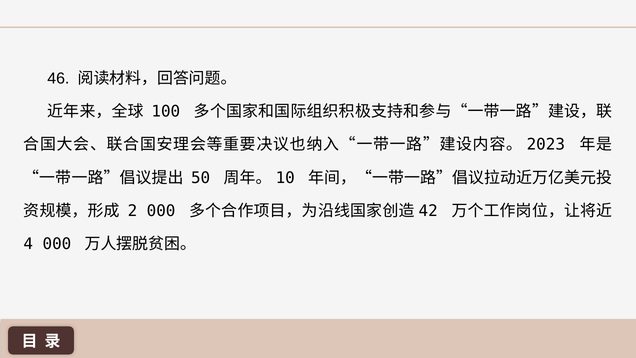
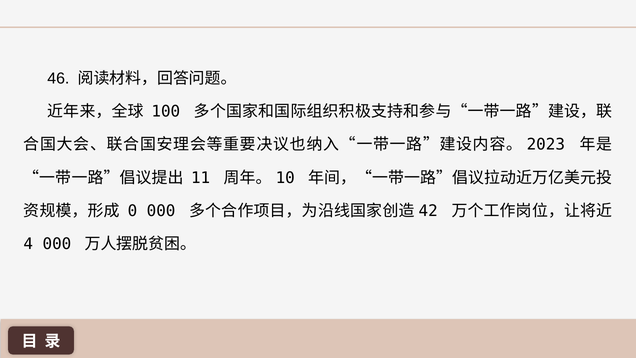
50: 50 -> 11 (201, 178)
2: 2 -> 0 (132, 211)
